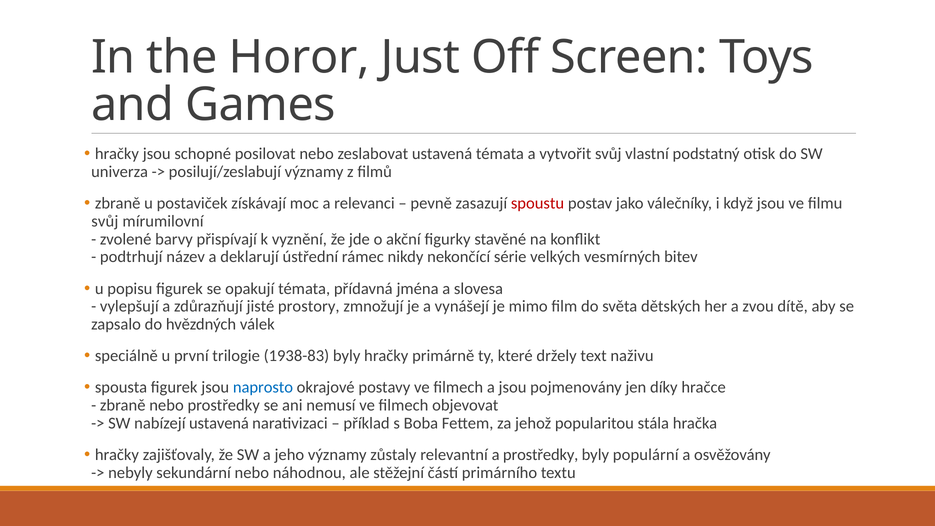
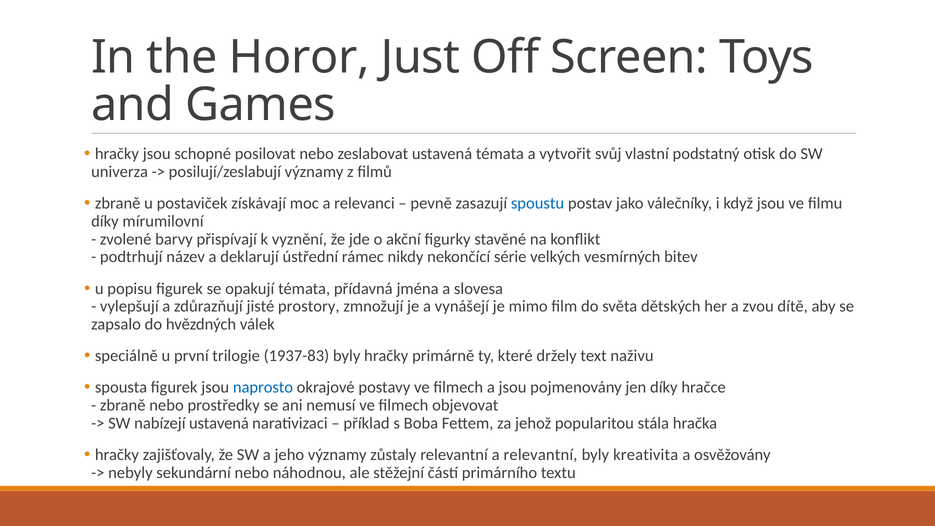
spoustu colour: red -> blue (538, 203)
svůj: svůj -> díky (105, 221)
1938-83: 1938-83 -> 1937-83 (296, 356)
a prostředky: prostředky -> relevantní (541, 455)
populární: populární -> kreativita (646, 455)
